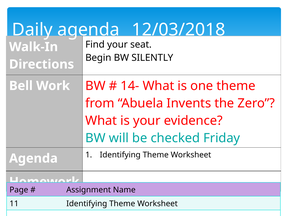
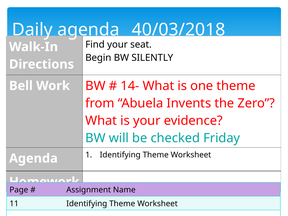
12/03/2018: 12/03/2018 -> 40/03/2018 (179, 30)
